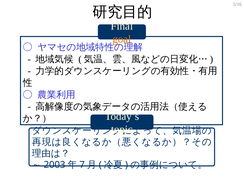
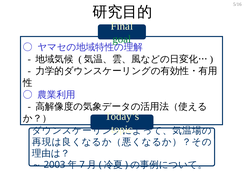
goal colour: orange -> green (122, 39)
